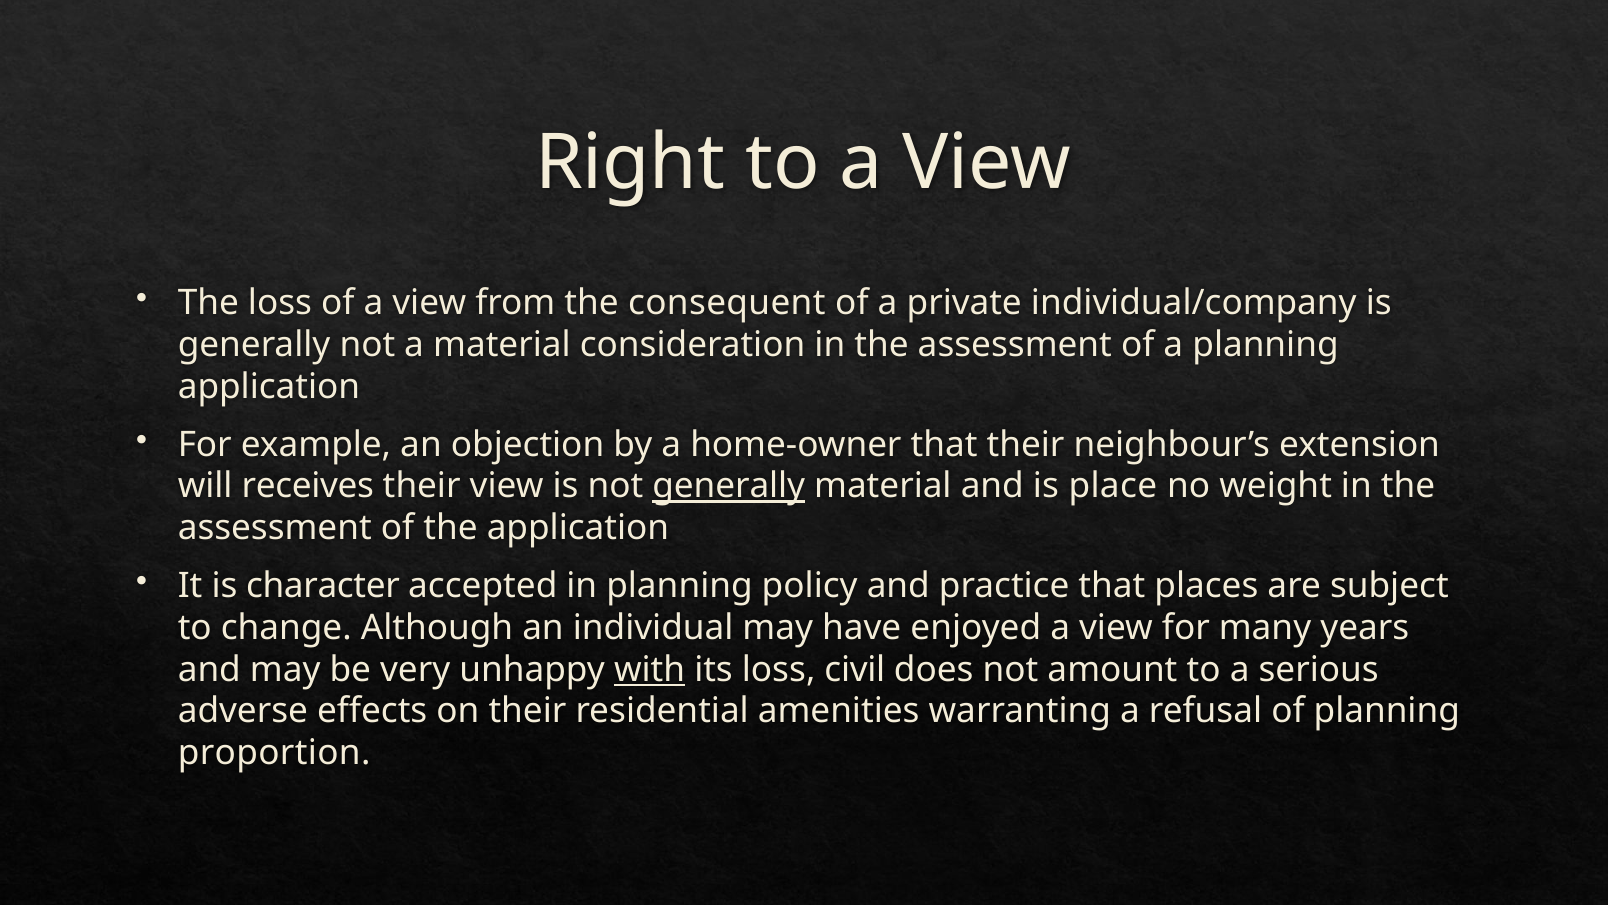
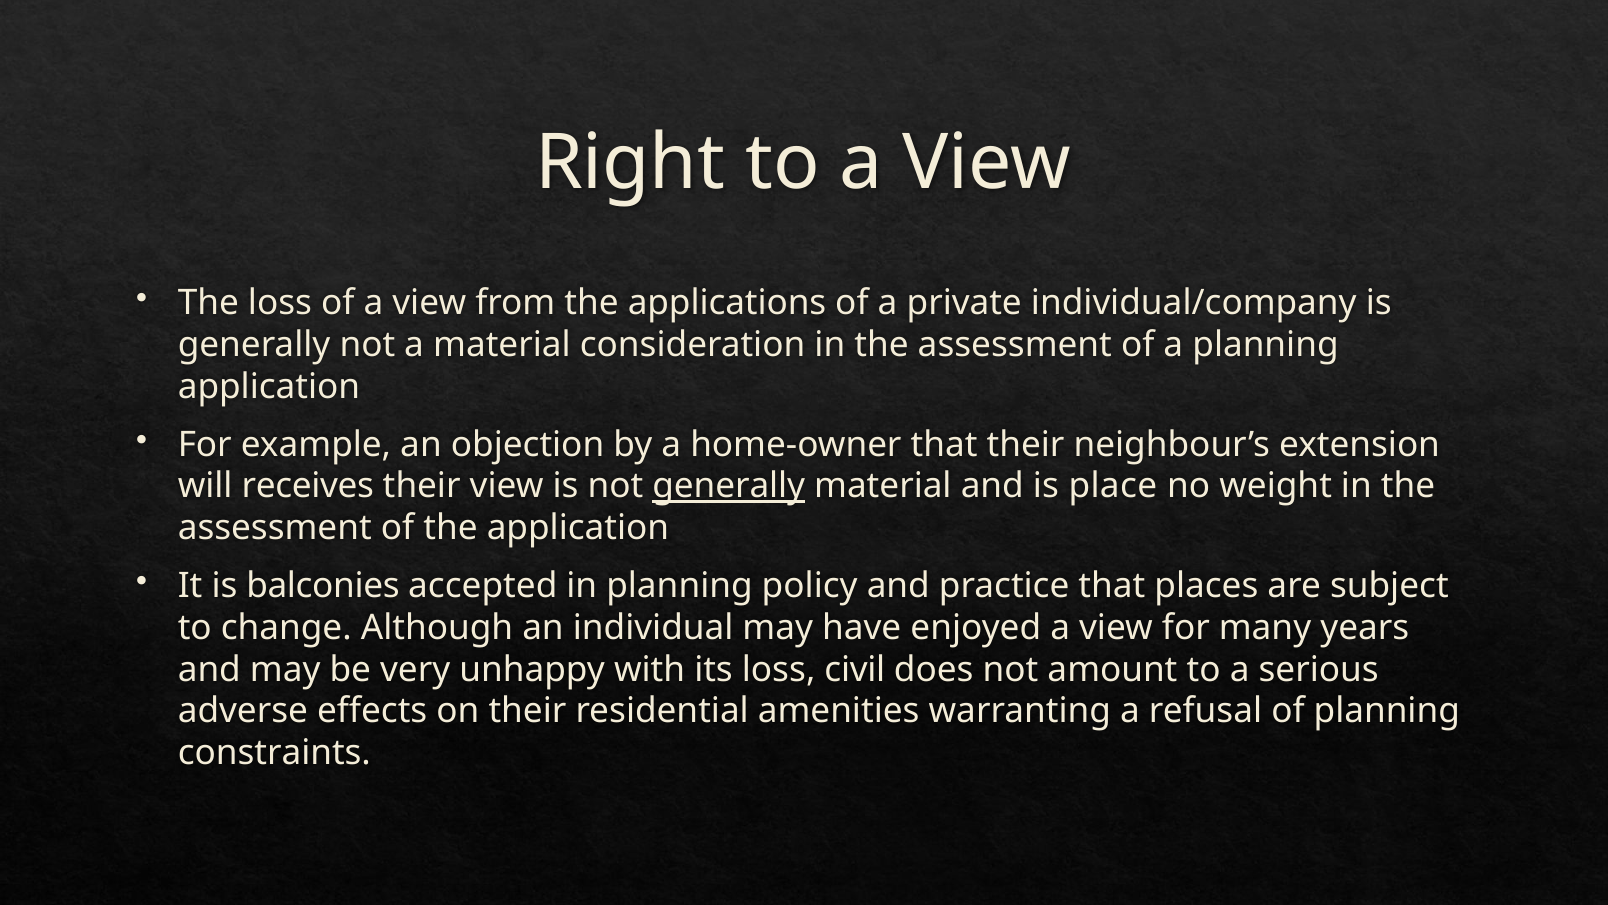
consequent: consequent -> applications (727, 303)
character: character -> balconies (323, 586)
with underline: present -> none (650, 669)
proportion: proportion -> constraints (274, 753)
